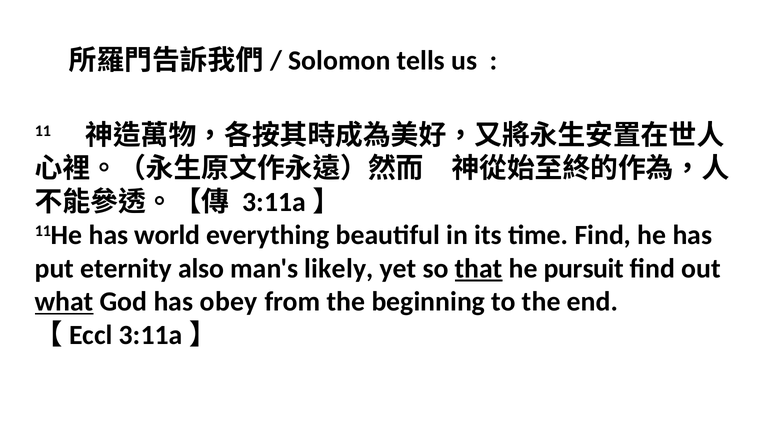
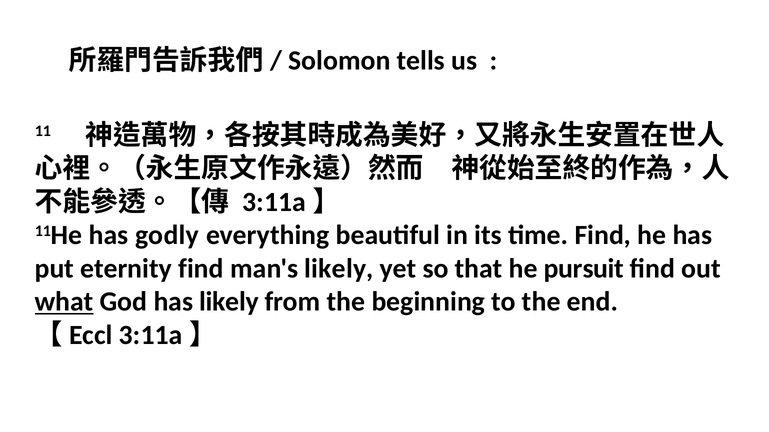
world: world -> godly (167, 236)
eternity also: also -> find (201, 269)
that underline: present -> none (479, 269)
has obey: obey -> likely (229, 302)
